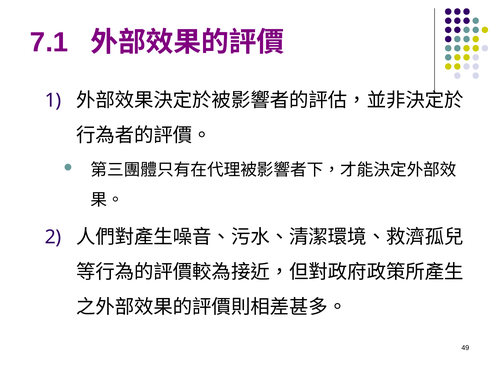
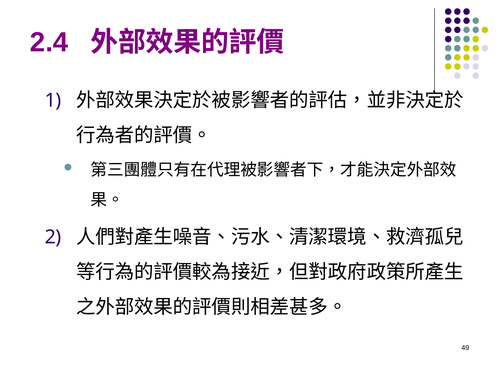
7.1: 7.1 -> 2.4 (49, 42)
